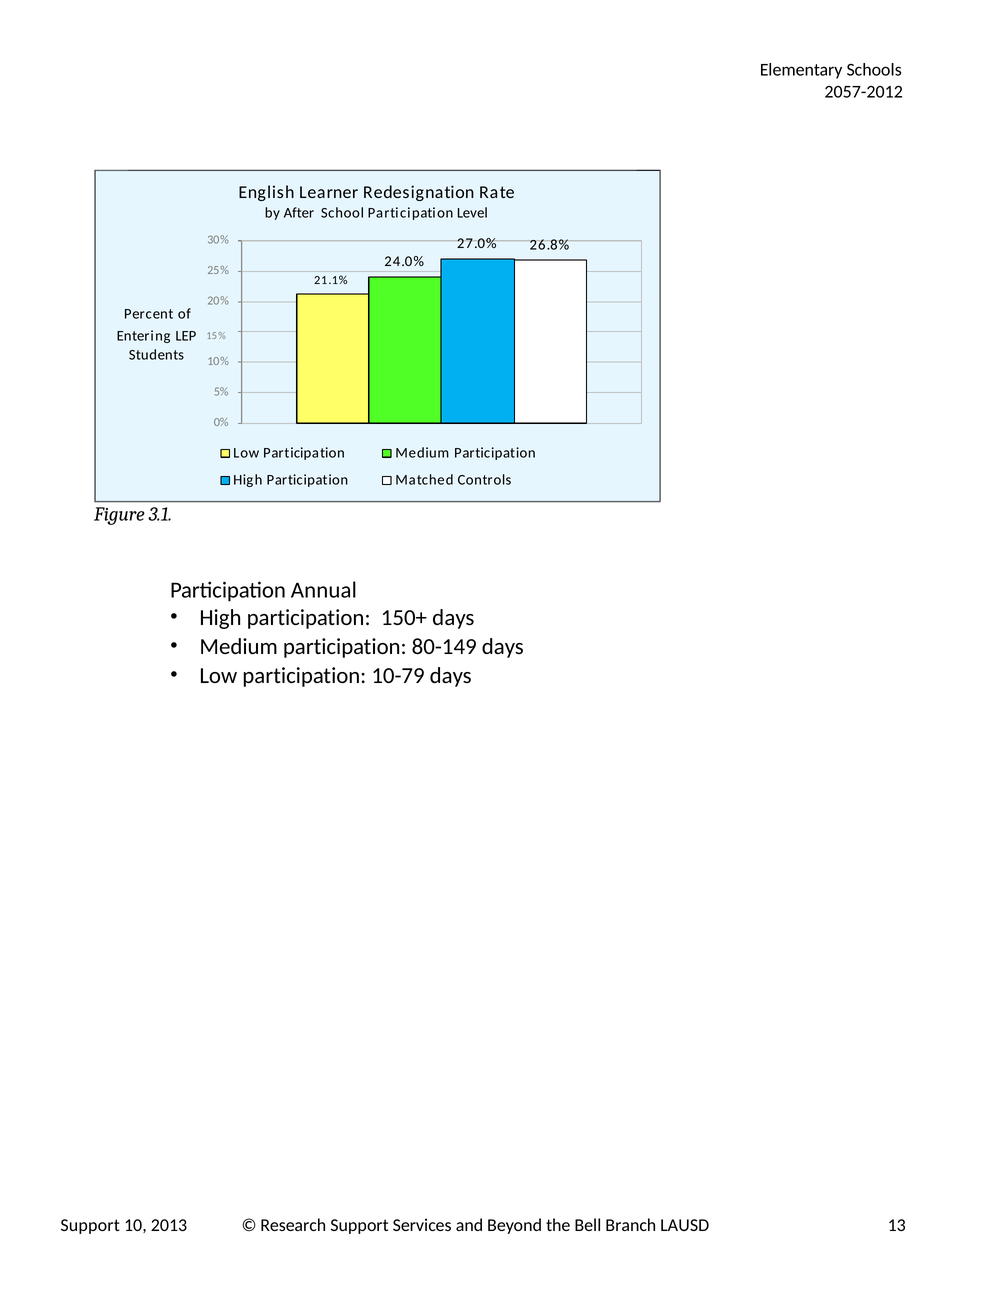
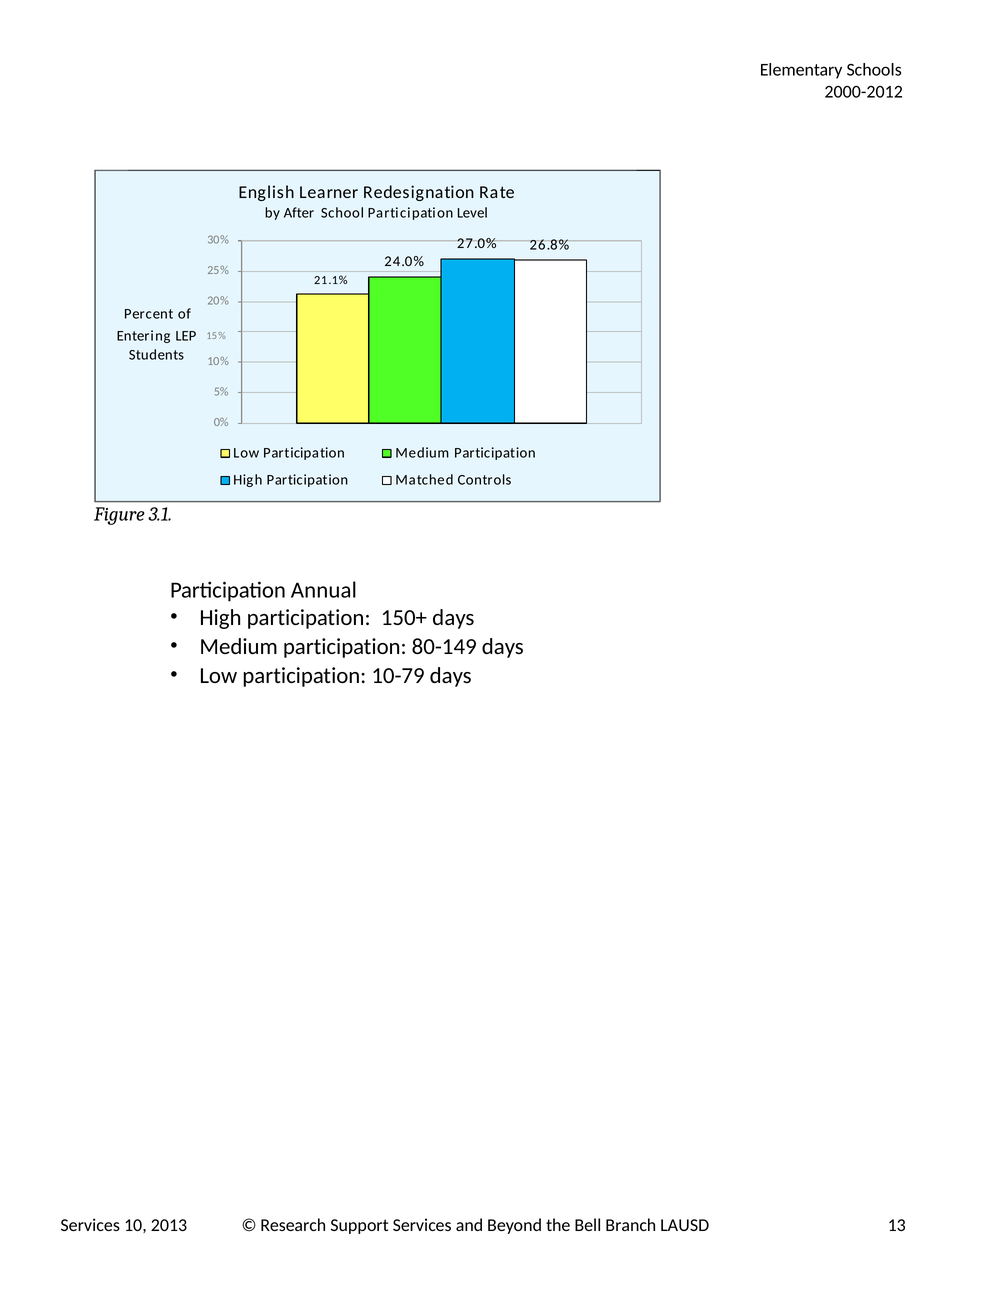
2057-2012: 2057-2012 -> 2000-2012 (864, 92)
Support: Support -> Services (90, 1224)
